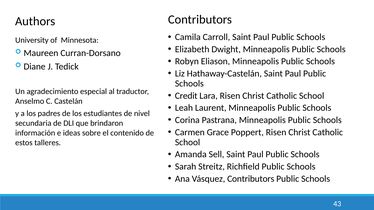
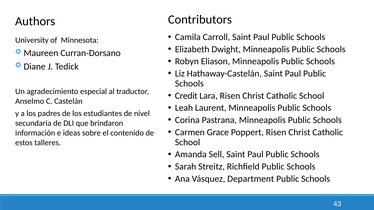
Vásquez Contributors: Contributors -> Department (251, 179)
